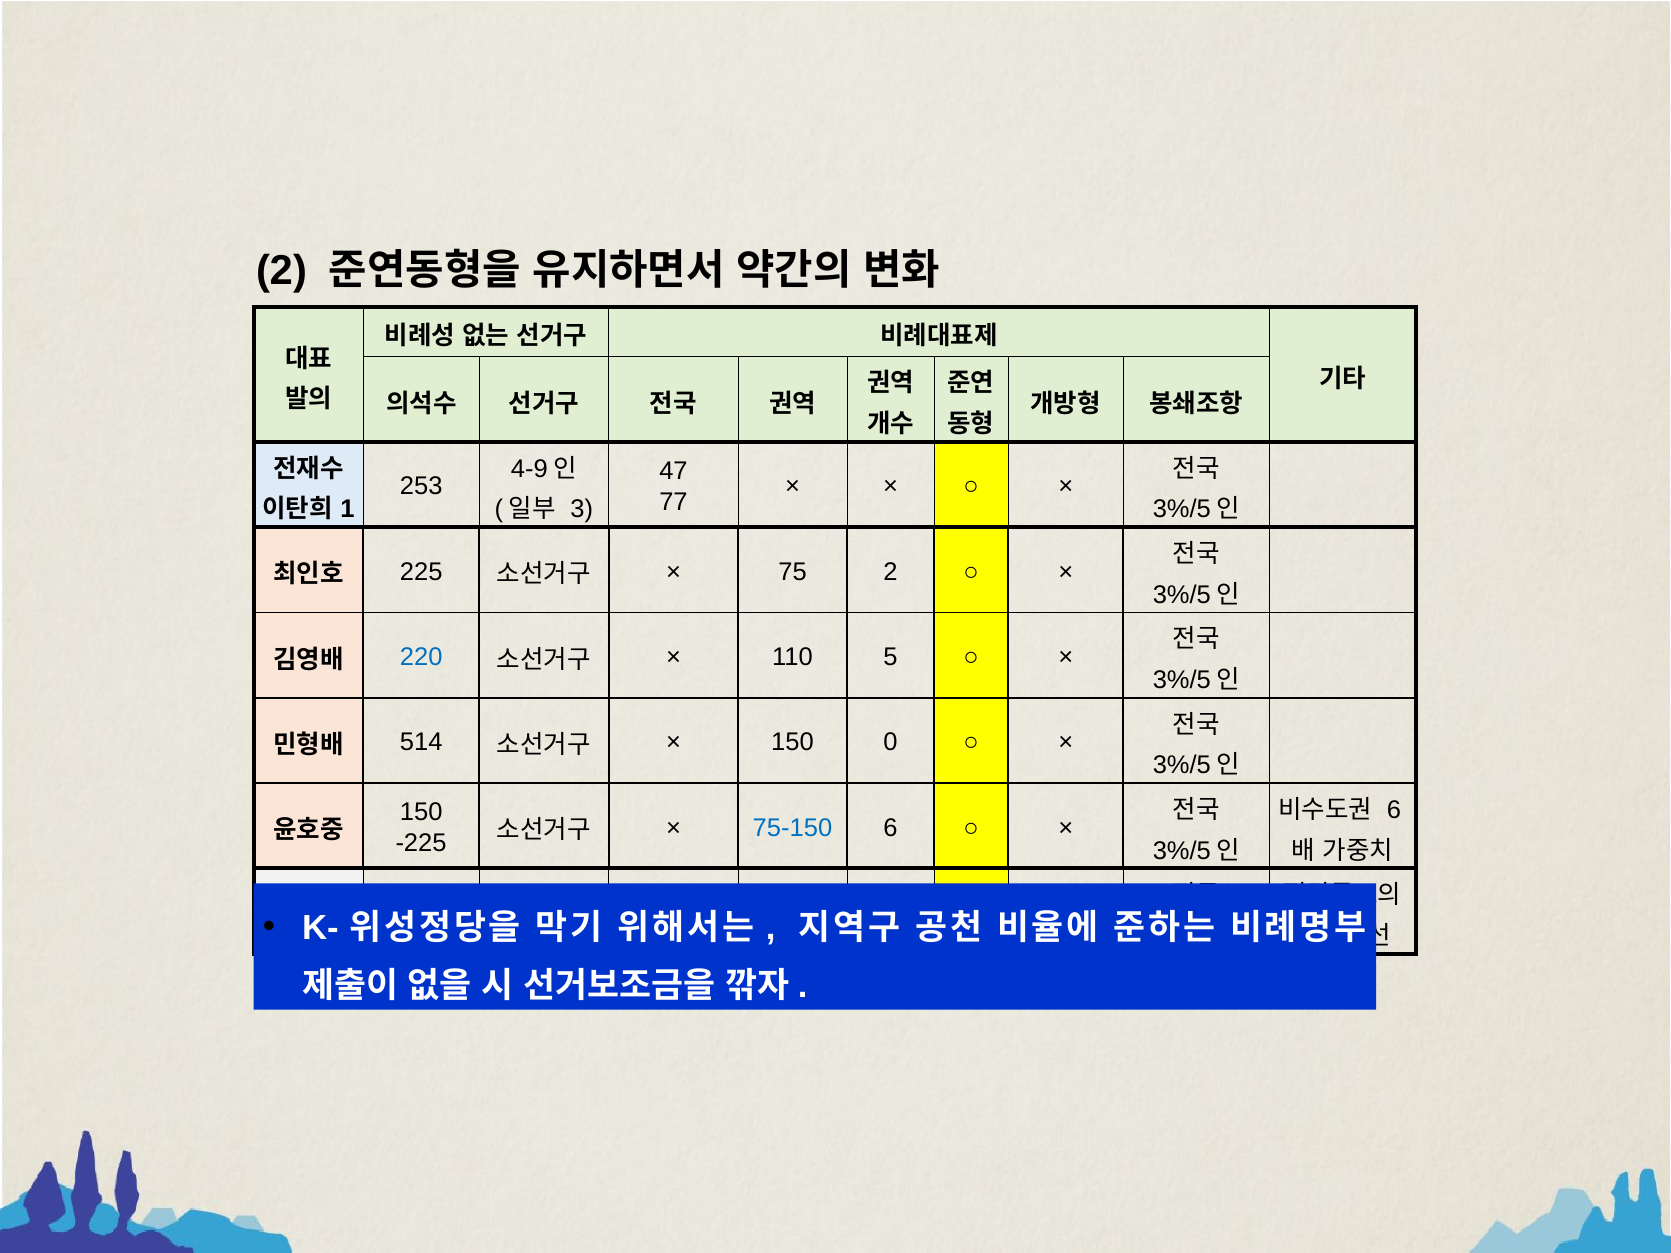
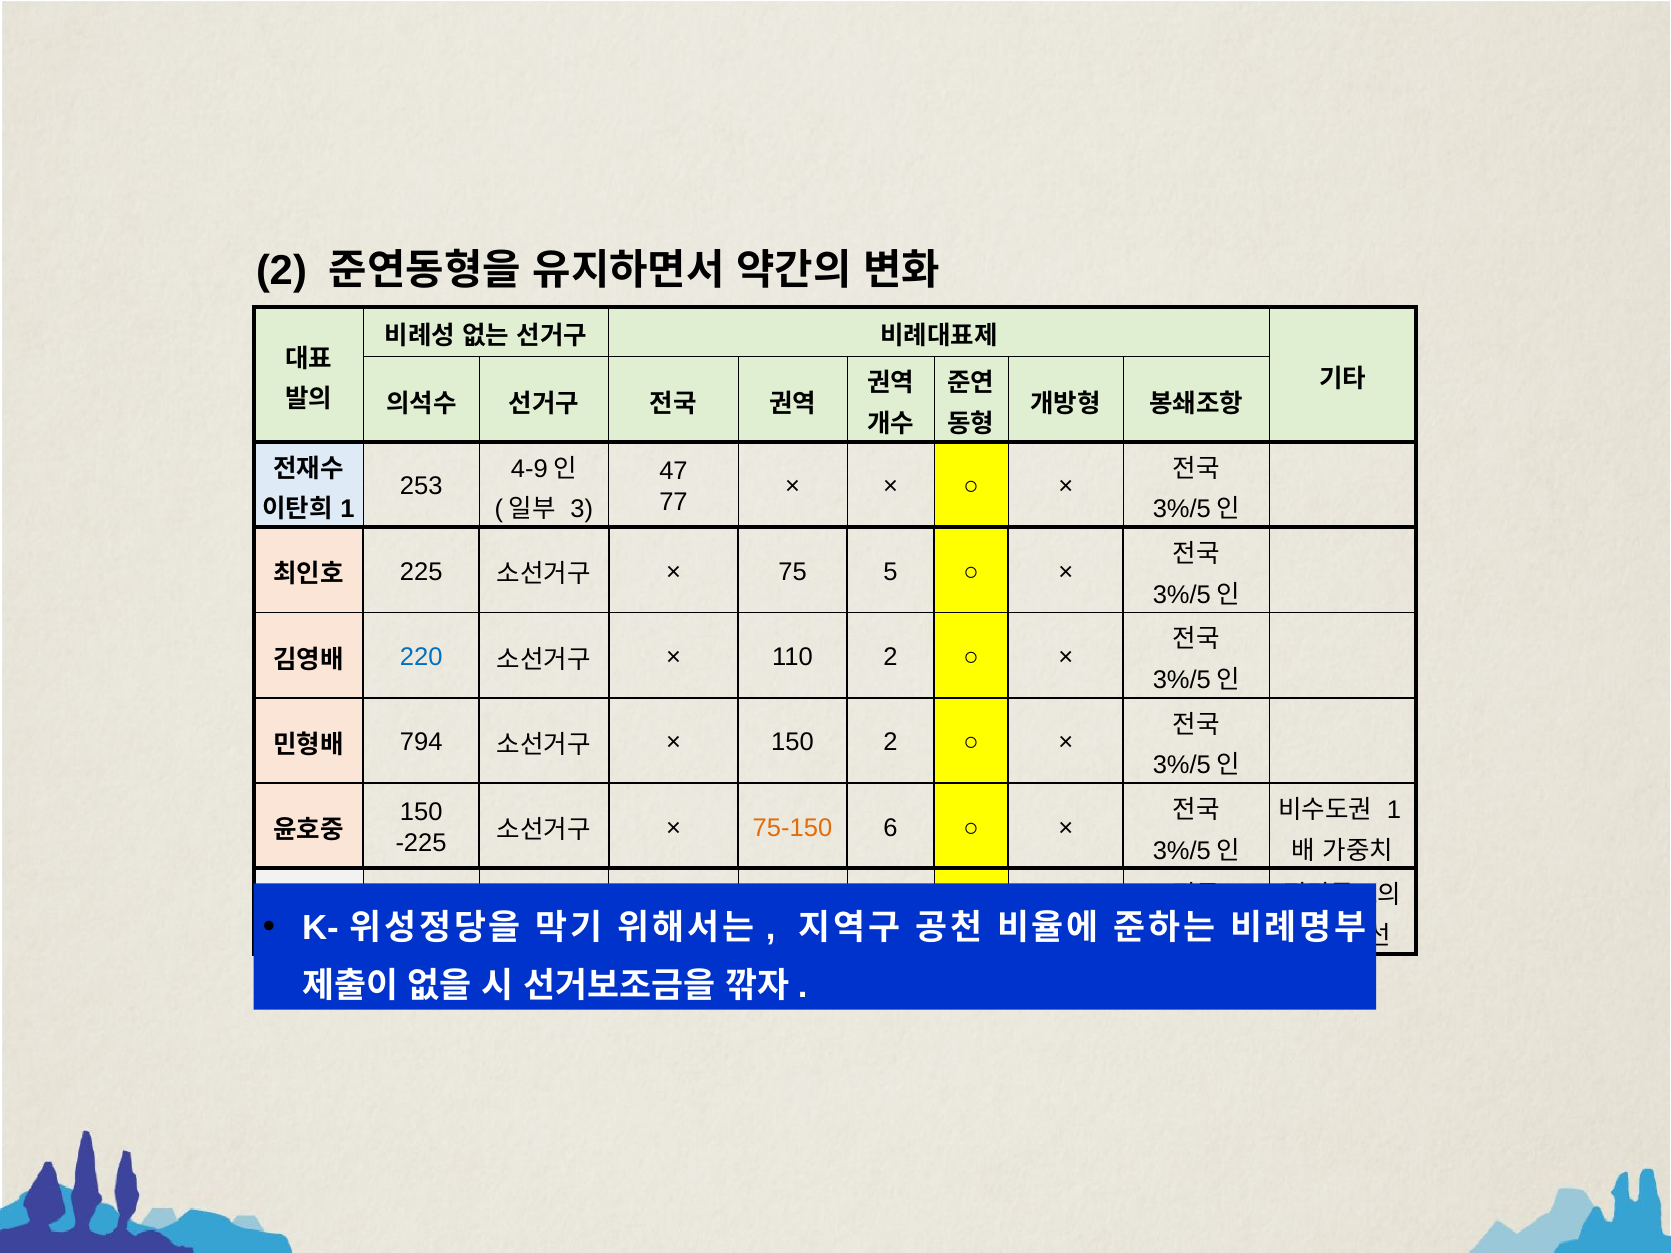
75 2: 2 -> 5 (891, 572)
110 5: 5 -> 2 (891, 657)
514: 514 -> 794 (421, 742)
150 0: 0 -> 2 (891, 742)
6: 6 -> 1 (1394, 810)
75-150 colour: blue -> orange (793, 828)
